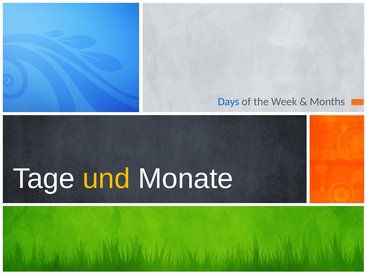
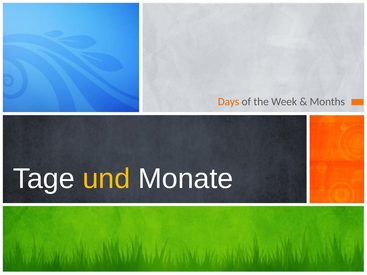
Days colour: blue -> orange (229, 102)
